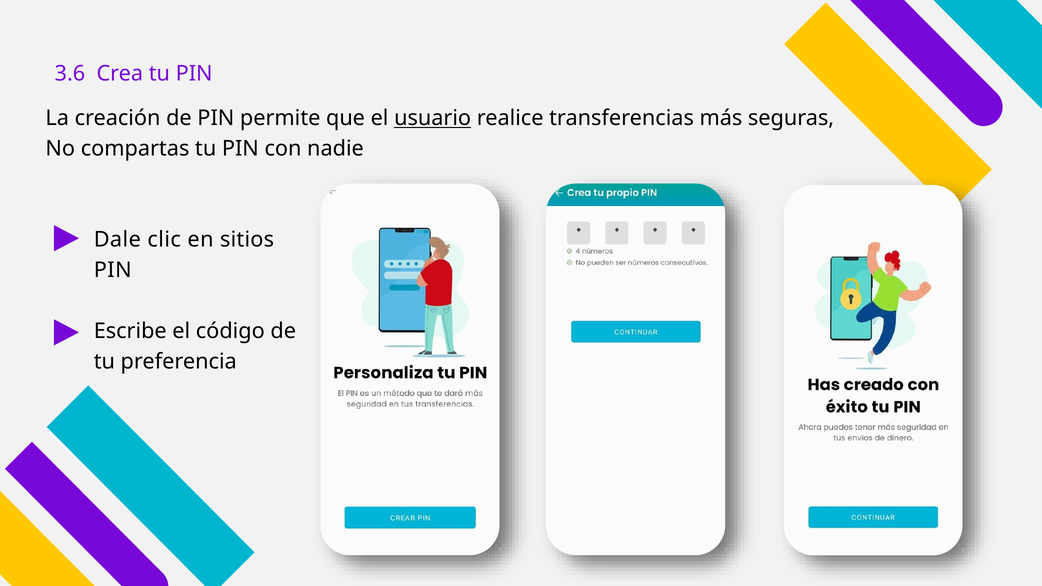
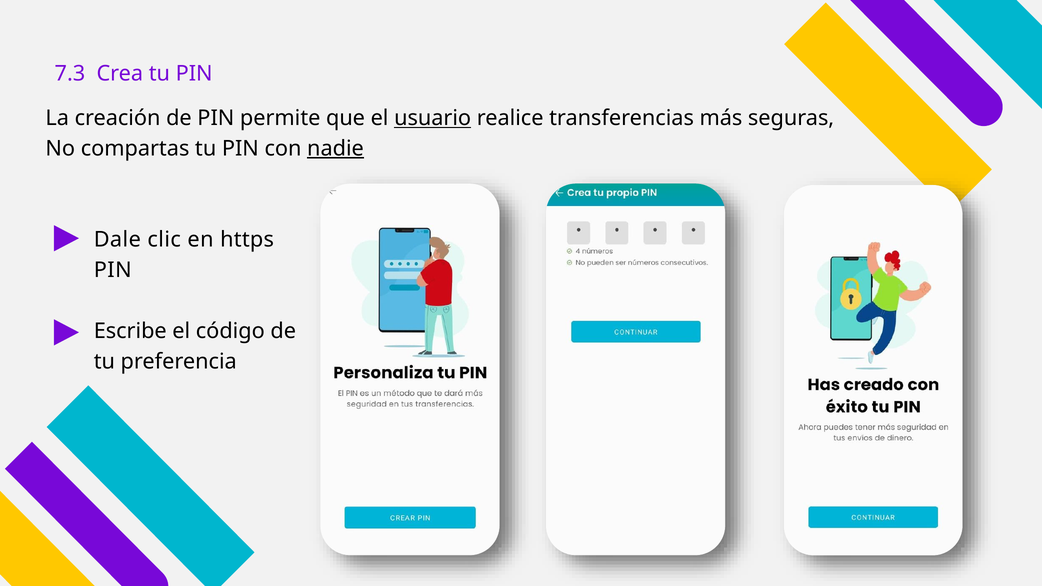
3.6: 3.6 -> 7.3 (70, 74)
nadie underline: none -> present (335, 149)
sitios: sitios -> https (247, 240)
